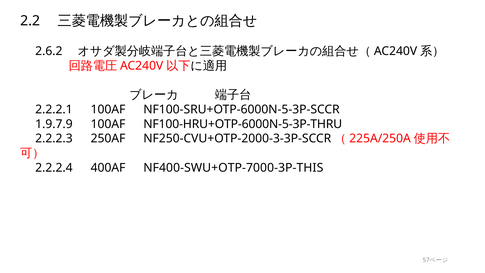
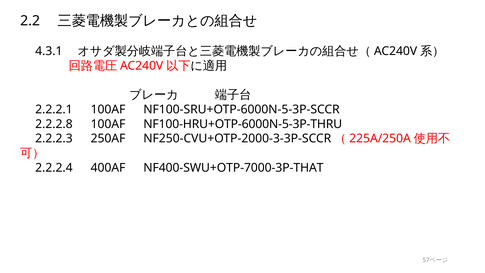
2.6.2: 2.6.2 -> 4.3.1 (49, 51)
1.9.7.9: 1.9.7.9 -> 2.2.2.8 (54, 124)
NF400-SWU+OTP-7000-3P-THIS: NF400-SWU+OTP-7000-3P-THIS -> NF400-SWU+OTP-7000-3P-THAT (233, 168)
